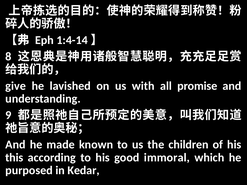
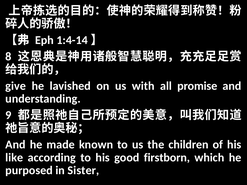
this: this -> like (14, 158)
immoral: immoral -> firstborn (167, 158)
Kedar: Kedar -> Sister (83, 171)
